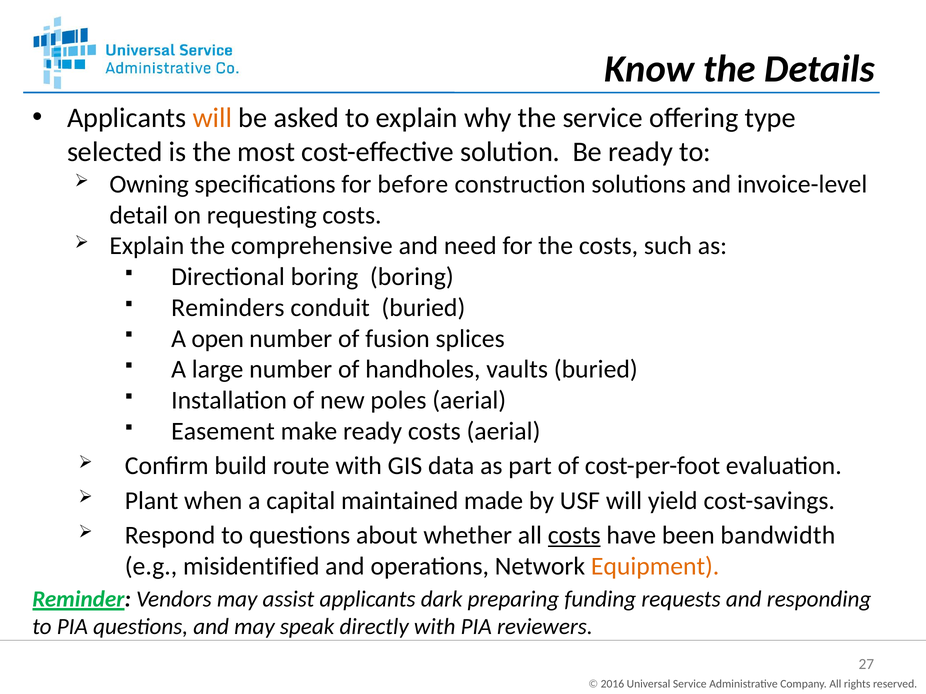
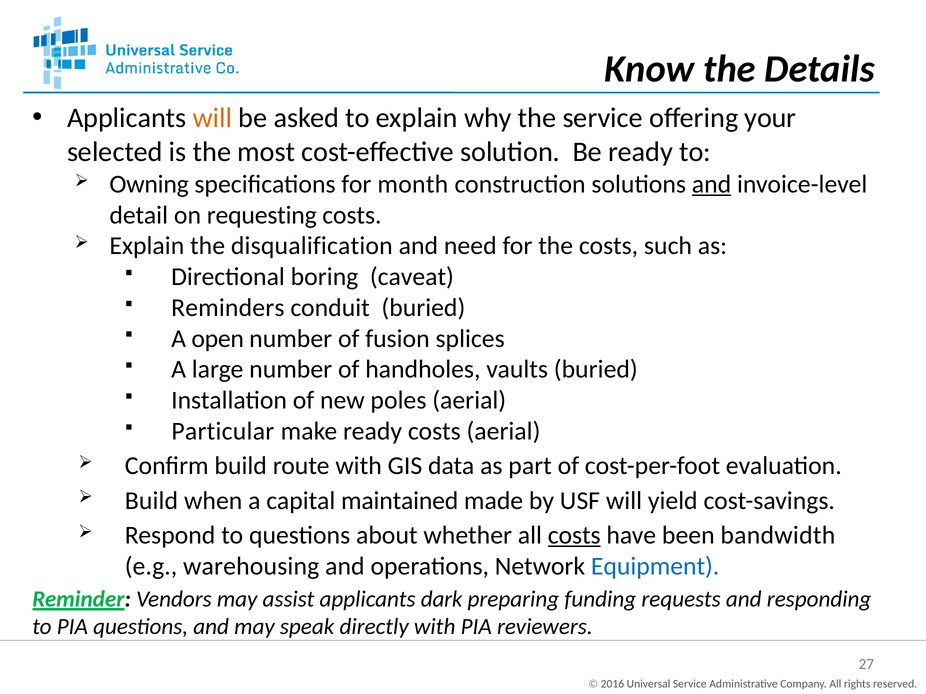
type: type -> your (770, 118)
before: before -> month (413, 184)
and underline: none -> present (712, 184)
comprehensive: comprehensive -> disqualification (312, 246)
boring boring: boring -> caveat (412, 277)
Easement: Easement -> Particular (223, 431)
Plant: Plant -> Build (151, 501)
misidentified: misidentified -> warehousing (251, 567)
Equipment colour: orange -> blue (655, 567)
